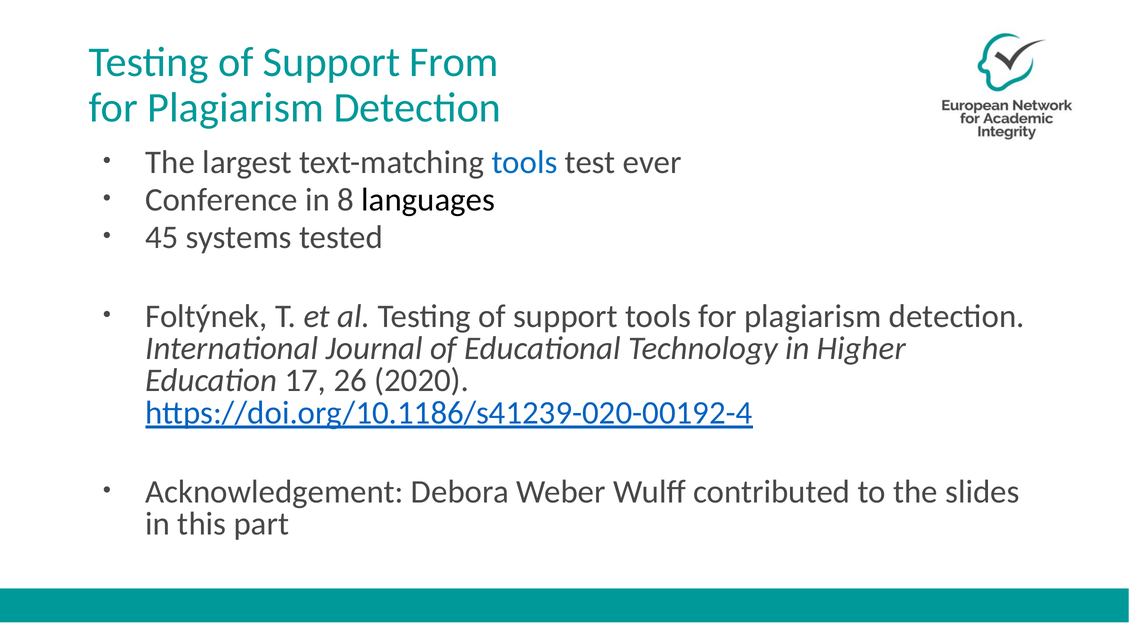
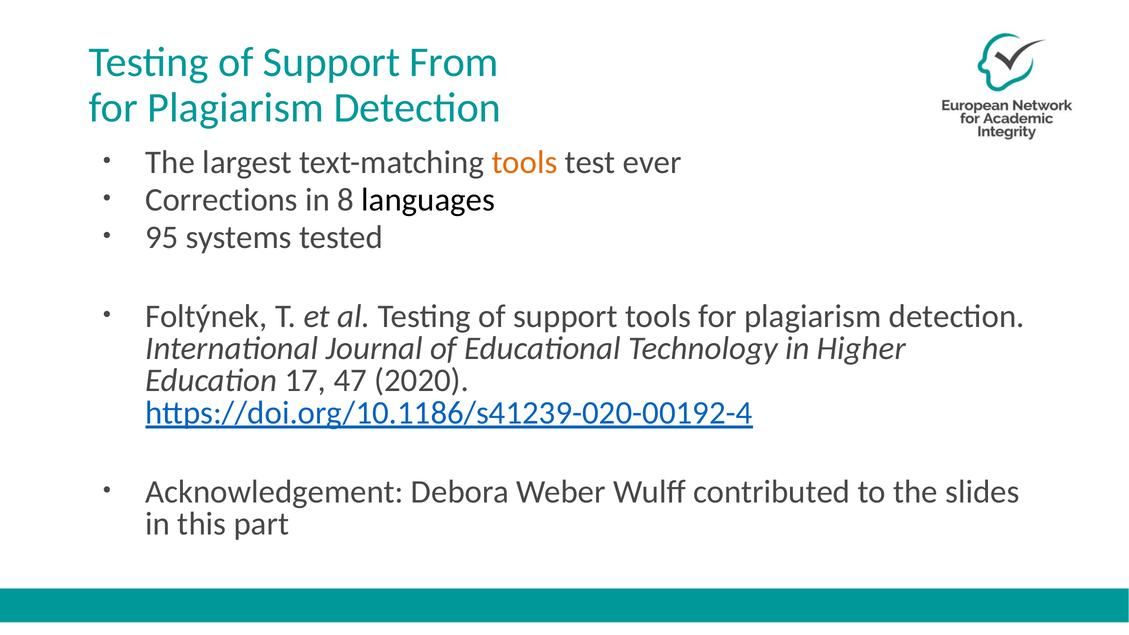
tools colour: blue -> orange (525, 162)
Conference: Conference -> Corrections (222, 200)
45: 45 -> 95 (162, 238)
26: 26 -> 47 (350, 380)
